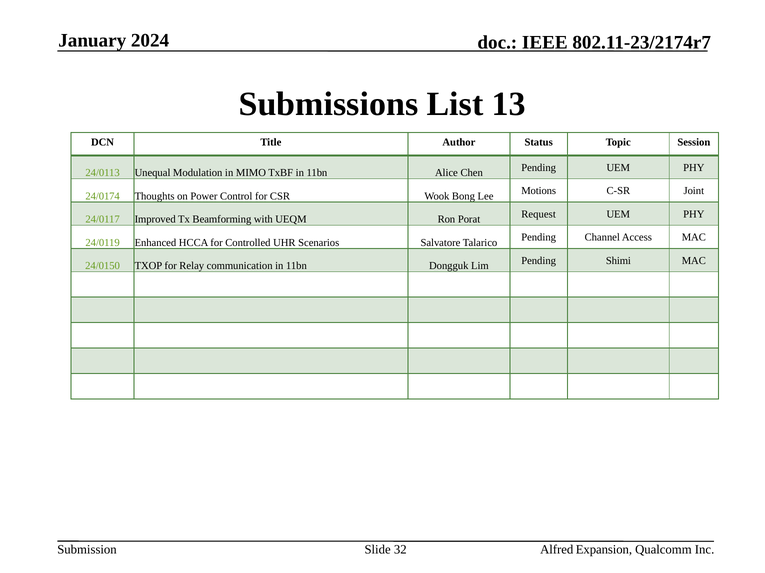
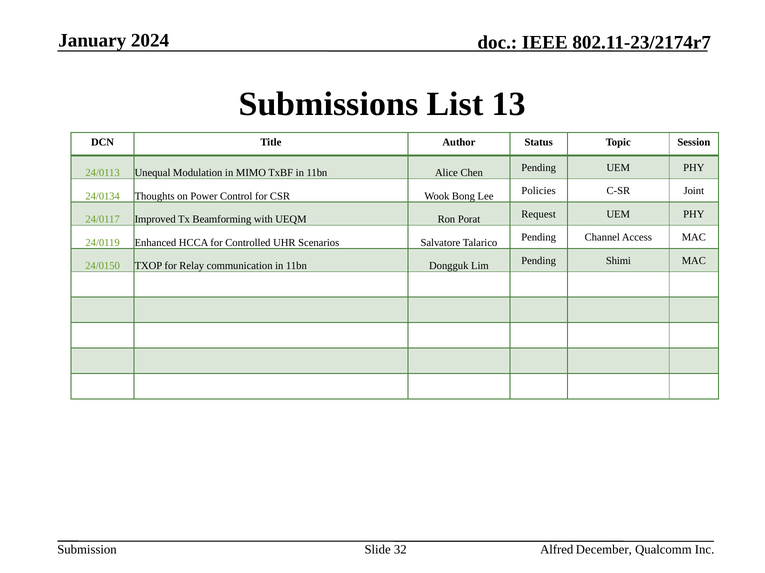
Motions: Motions -> Policies (539, 191)
24/0174: 24/0174 -> 24/0134 (103, 196)
Expansion: Expansion -> December (604, 550)
